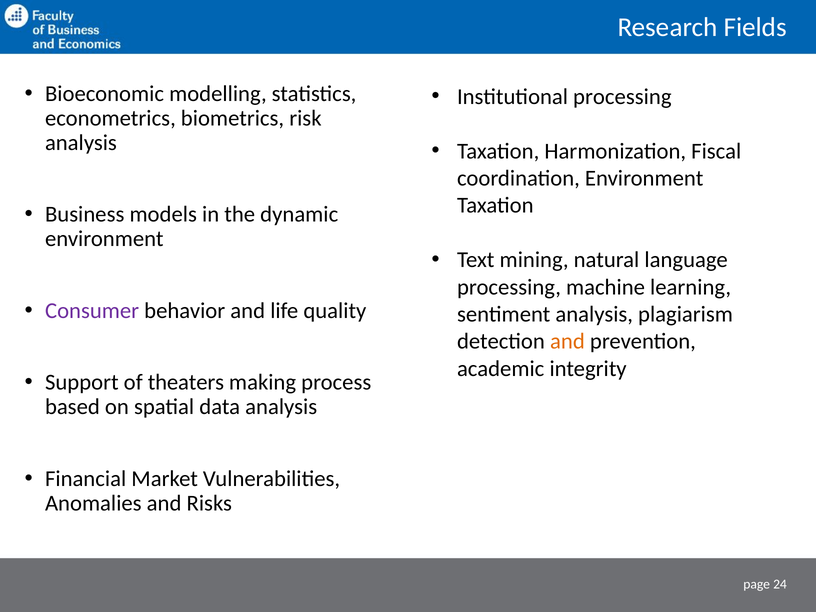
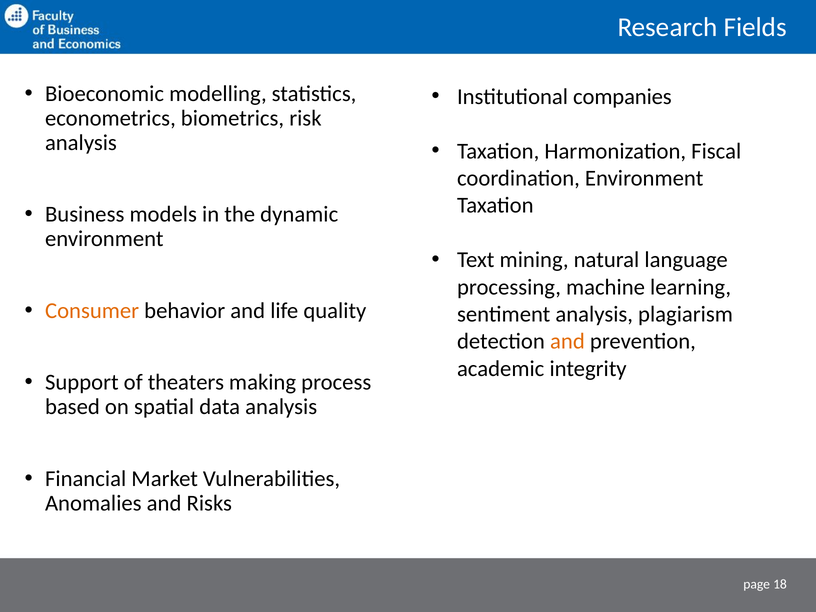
Institutional processing: processing -> companies (622, 97)
Consumer colour: purple -> orange (92, 311)
24: 24 -> 18 (780, 584)
